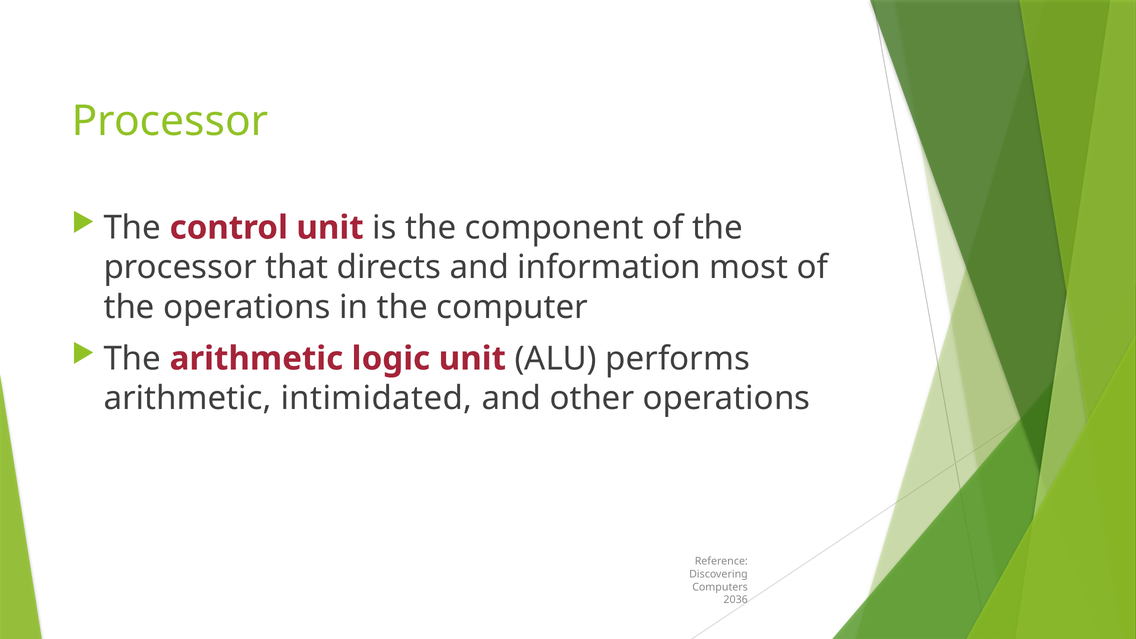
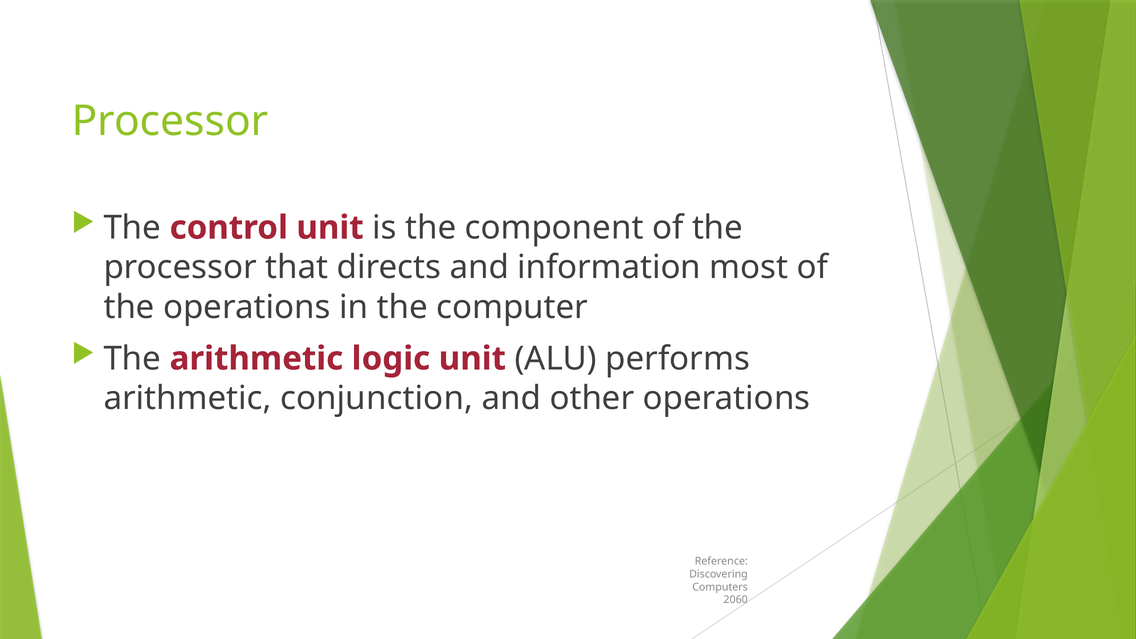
intimidated: intimidated -> conjunction (377, 398)
2036: 2036 -> 2060 (736, 600)
